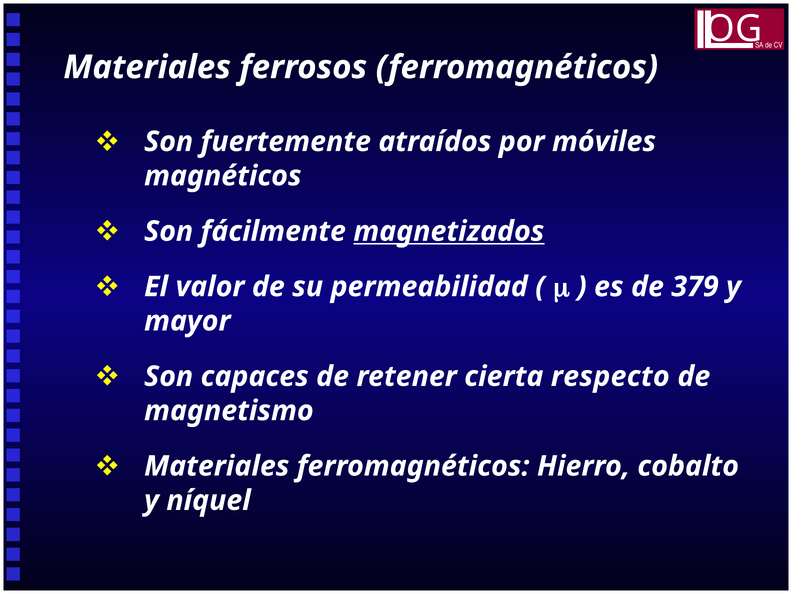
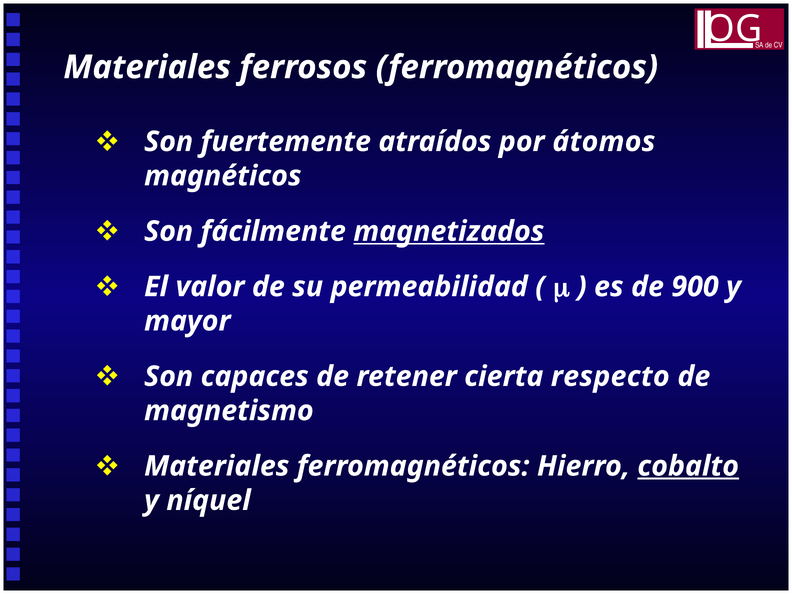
móviles: móviles -> átomos (604, 142)
379: 379 -> 900 (695, 287)
cobalto underline: none -> present (688, 466)
